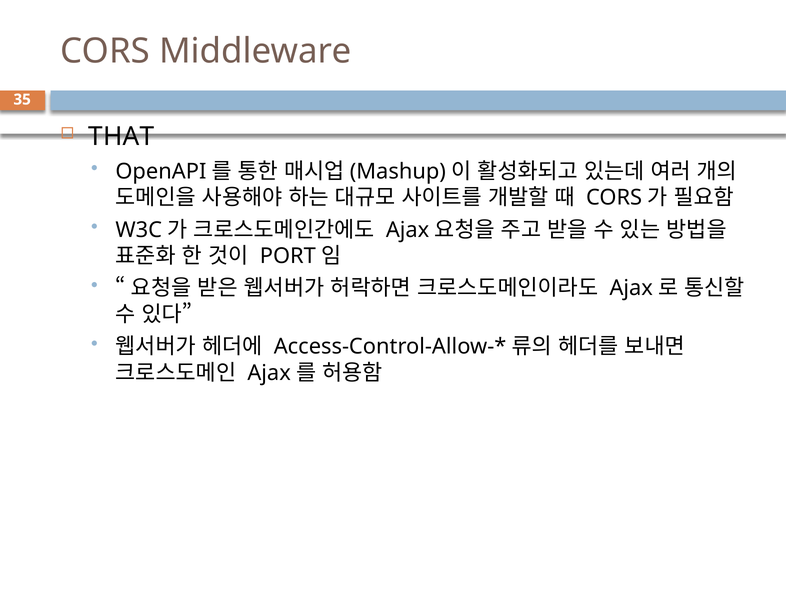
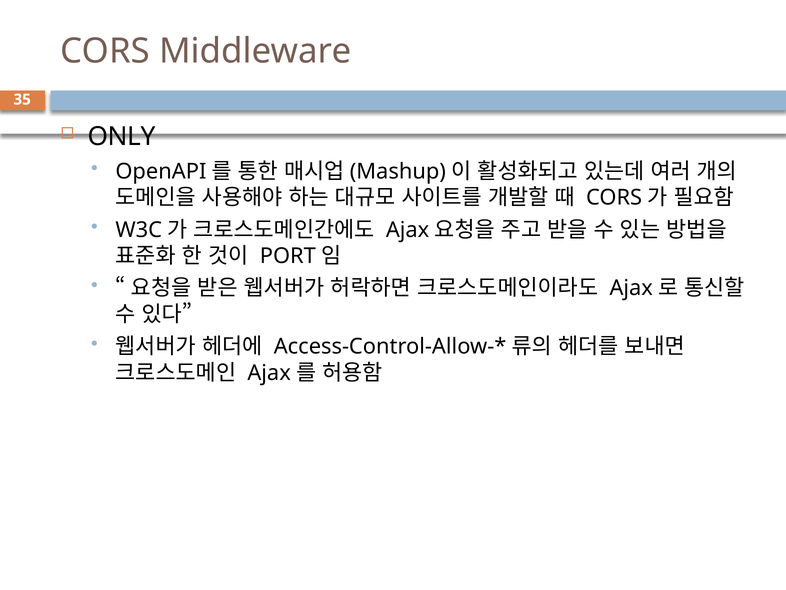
THAT: THAT -> ONLY (122, 137)
